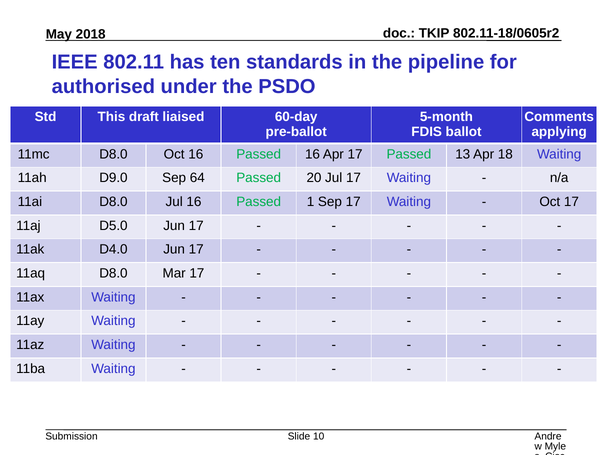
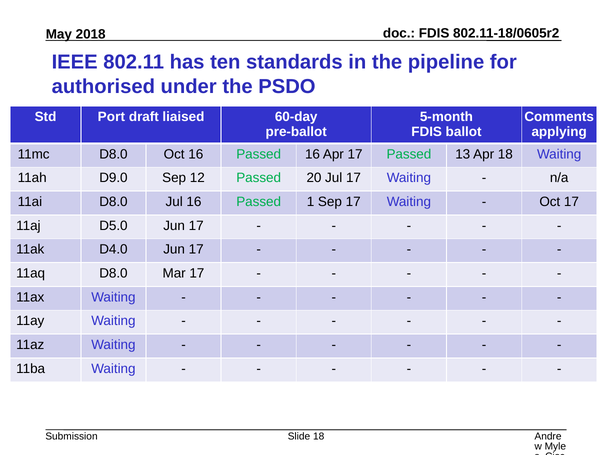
TKIP: TKIP -> FDIS (434, 33)
This: This -> Port (111, 117)
64: 64 -> 12 (197, 178)
Slide 10: 10 -> 18 (319, 437)
